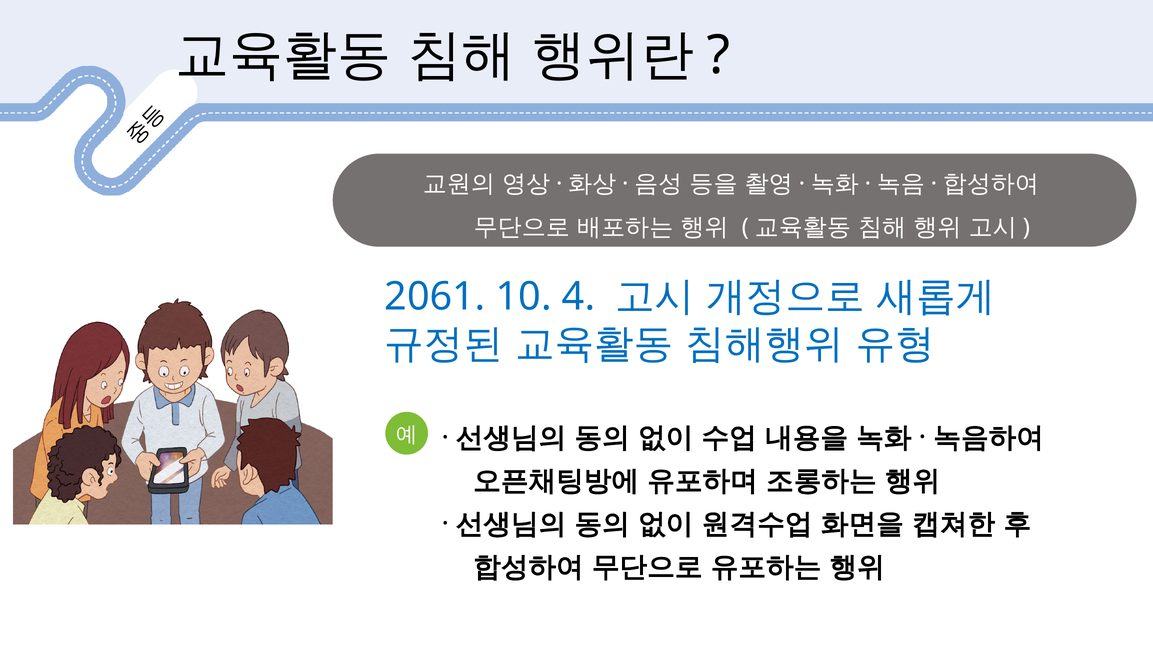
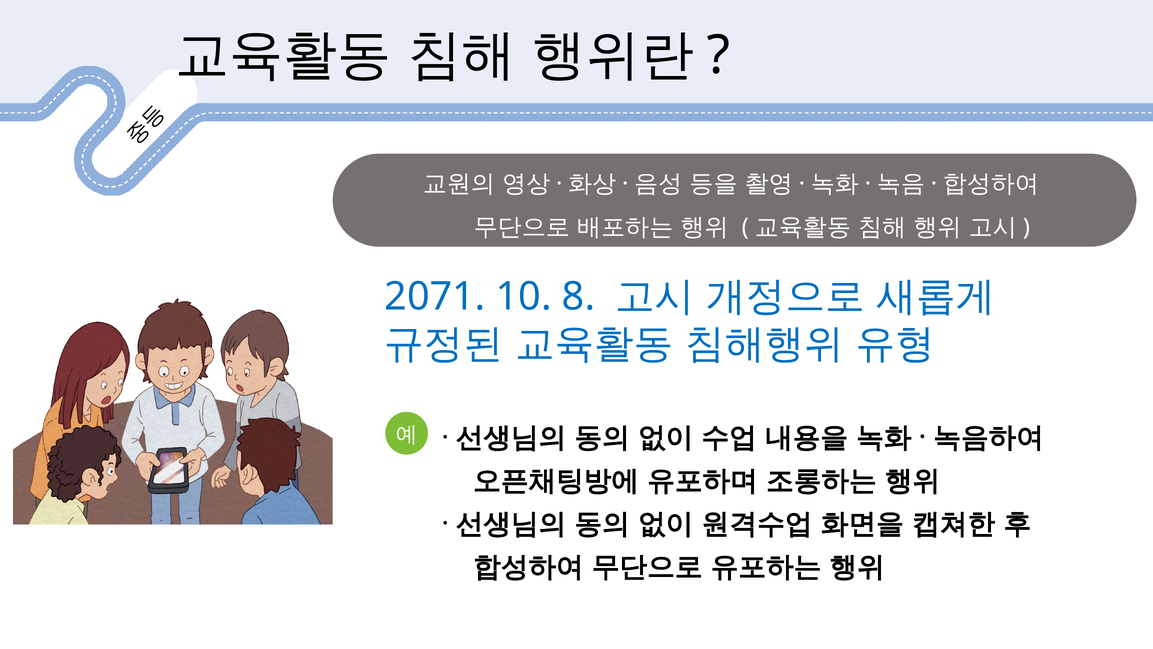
2061: 2061 -> 2071 (435, 296)
4: 4 -> 8 (579, 296)
